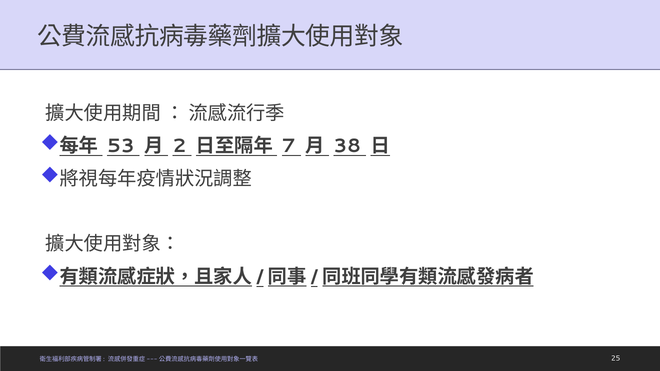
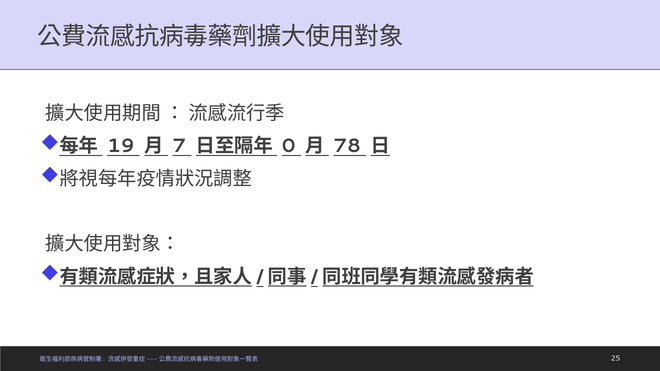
53: 53 -> 19 (121, 146)
2: 2 -> 7 (179, 146)
7: 7 -> 0 (289, 146)
38: 38 -> 78 (347, 146)
